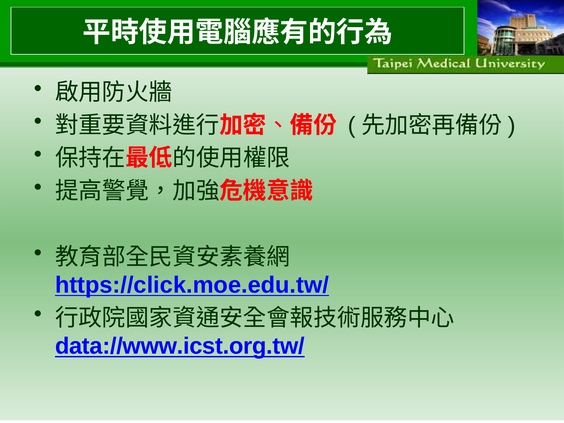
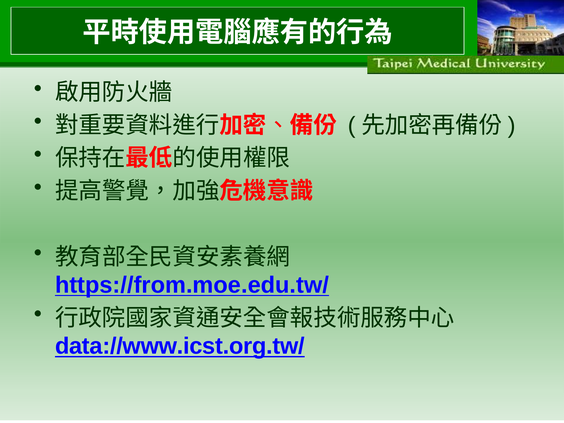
https://click.moe.edu.tw/: https://click.moe.edu.tw/ -> https://from.moe.edu.tw/ (192, 285)
